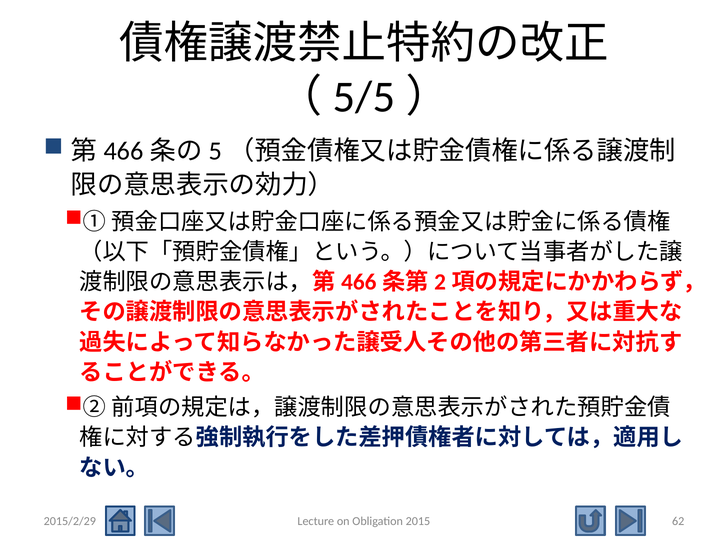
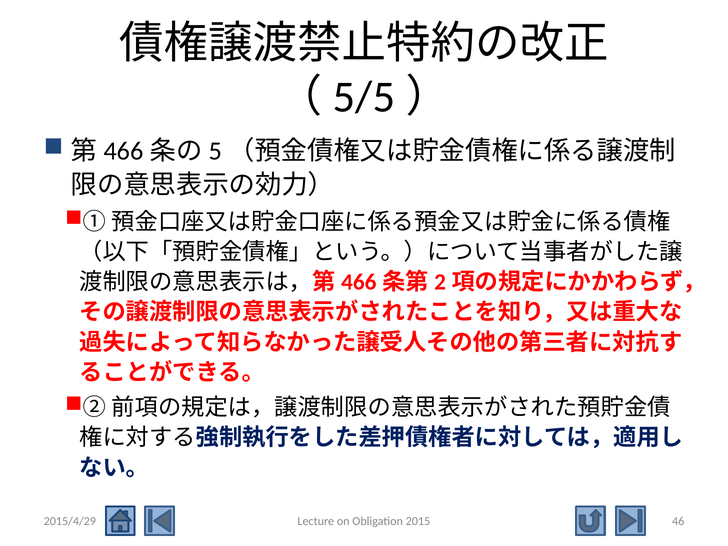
2015/2/29: 2015/2/29 -> 2015/4/29 (70, 521)
62: 62 -> 46 (678, 521)
